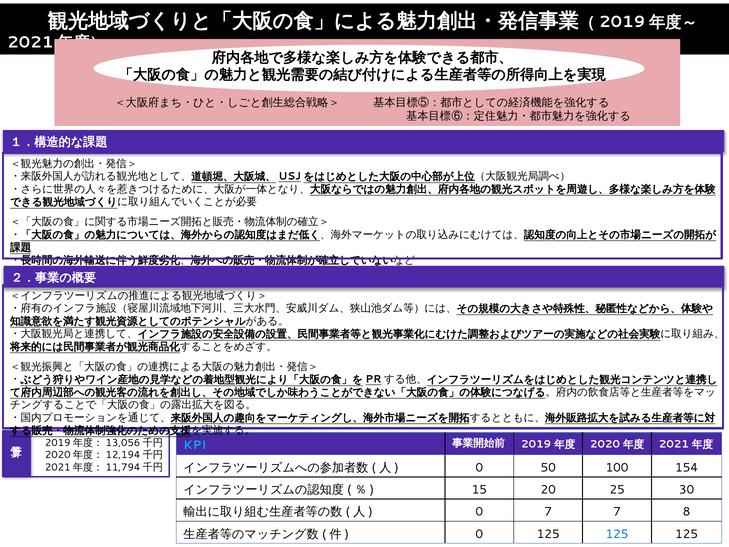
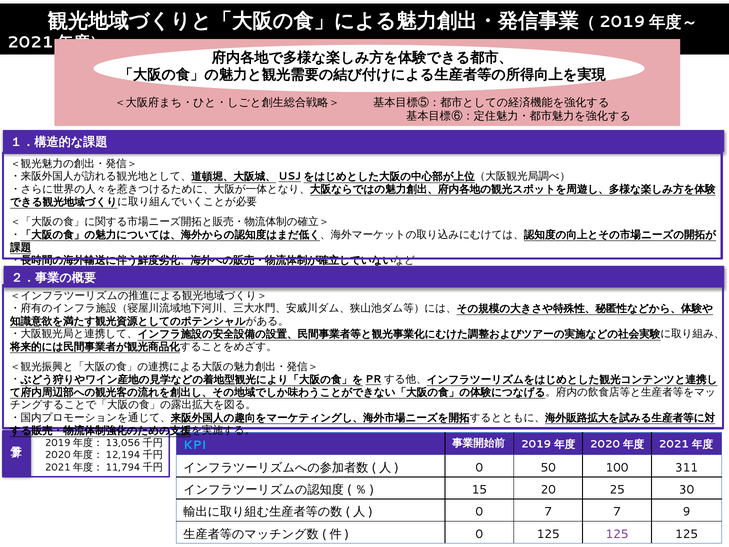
154: 154 -> 311 (687, 467)
8: 8 -> 9 (687, 512)
125 colour: blue -> purple (617, 534)
